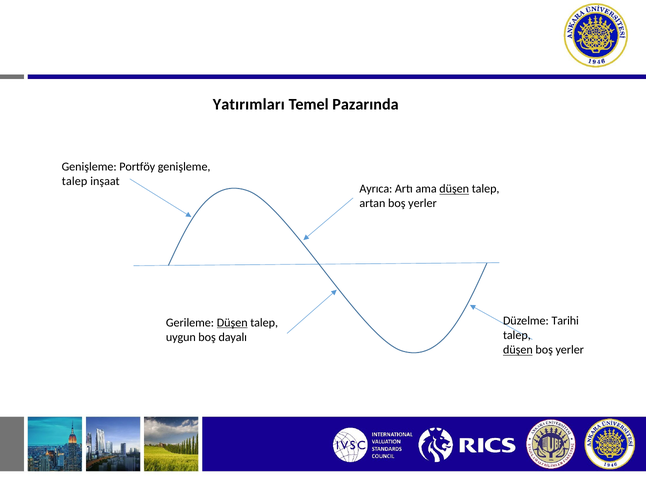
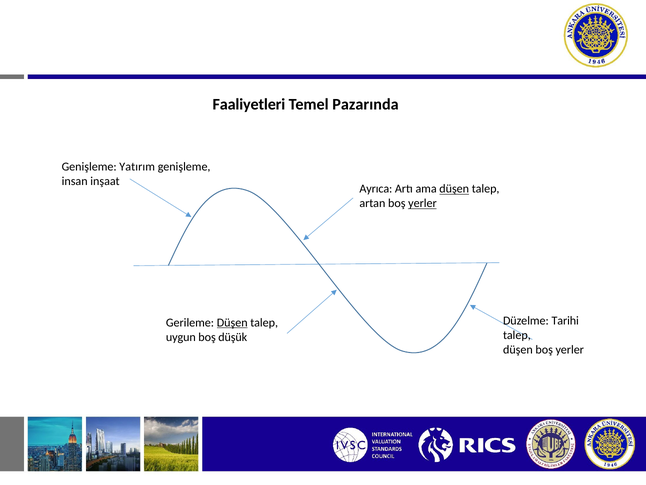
Yatırımları: Yatırımları -> Faaliyetleri (249, 105)
Portföy: Portföy -> Yatırım (137, 167)
talep: talep -> insan (75, 181)
yerler underline: none -> present (422, 203)
dayalı: dayalı -> düşük (233, 337)
düşen underline: present -> none (518, 350)
